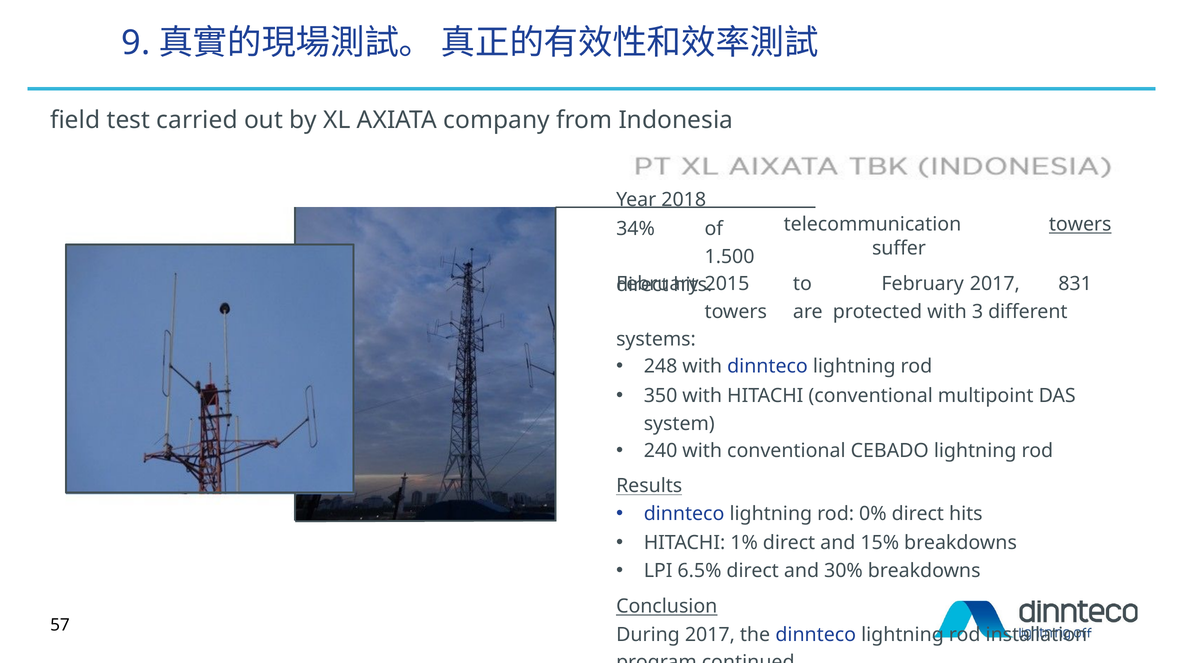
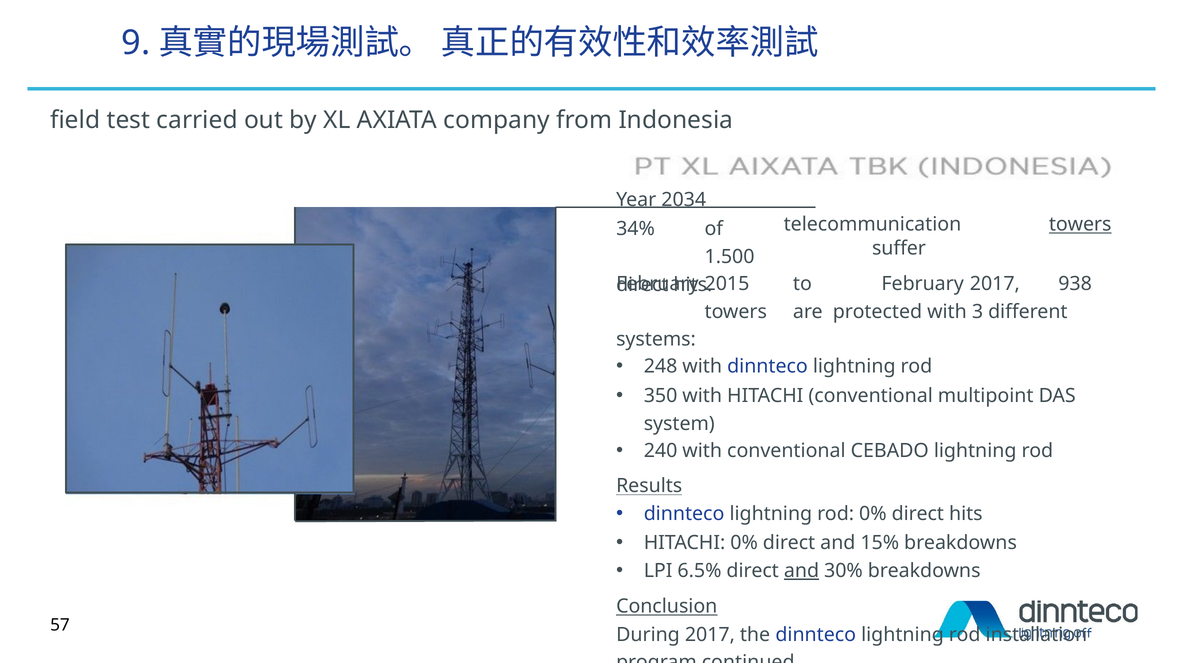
2018: 2018 -> 2034 (684, 200)
831: 831 -> 938 (1075, 284)
HITACHI 1%: 1% -> 0% (744, 543)
and underline: none -> present (801, 571)
